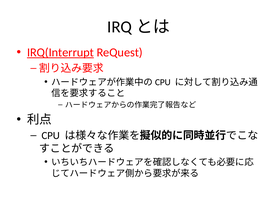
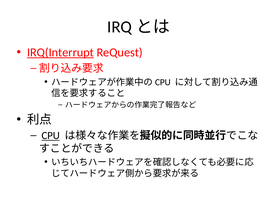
CPU underline: none -> present (51, 135)
